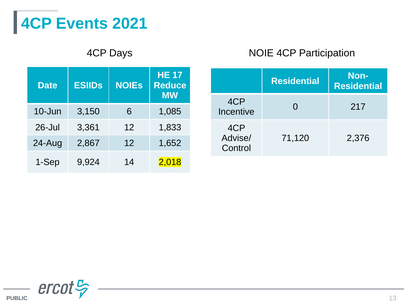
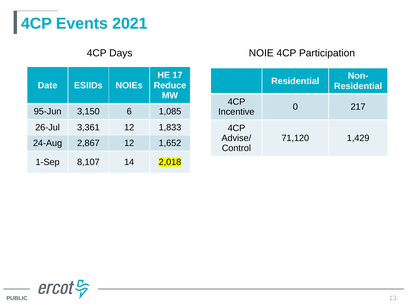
10-Jun: 10-Jun -> 95-Jun (48, 112)
2,376: 2,376 -> 1,429 (358, 138)
9,924: 9,924 -> 8,107 (88, 162)
